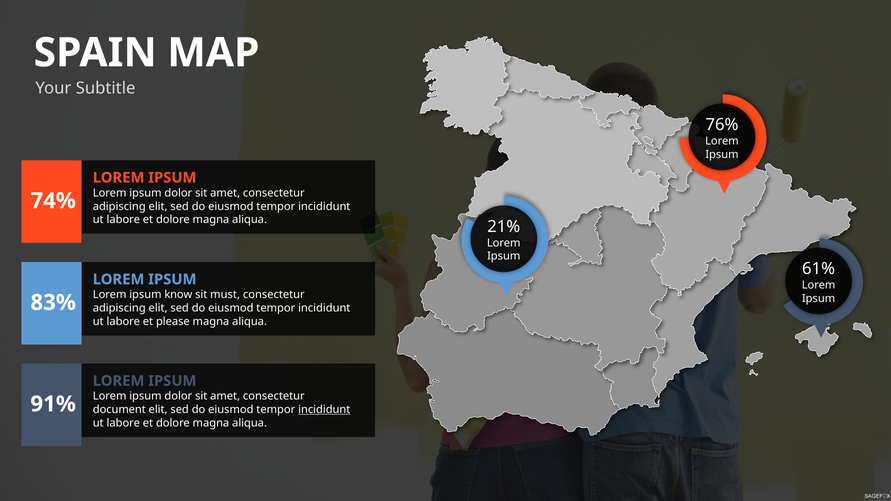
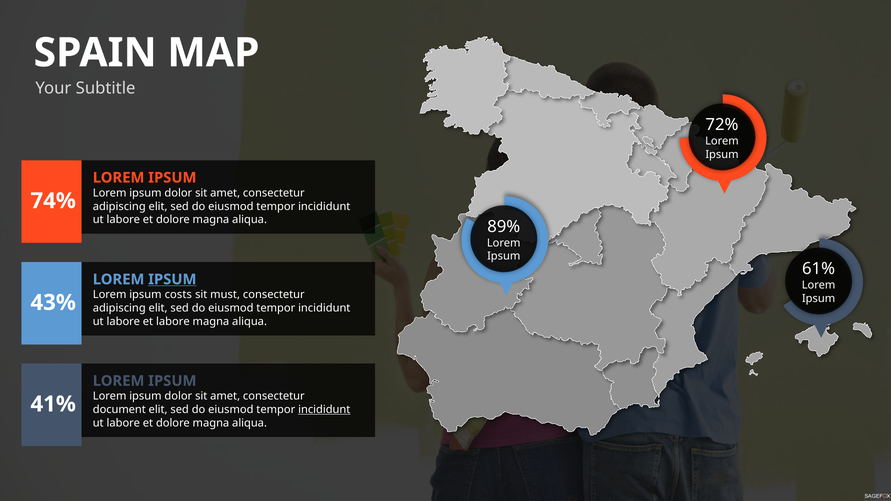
76%: 76% -> 72% (722, 125)
21%: 21% -> 89% (504, 227)
IPSUM underline: none -> present (172, 280)
know: know -> costs (178, 295)
83%: 83% -> 43% (53, 303)
et please: please -> labore (173, 322)
91%: 91% -> 41% (53, 404)
